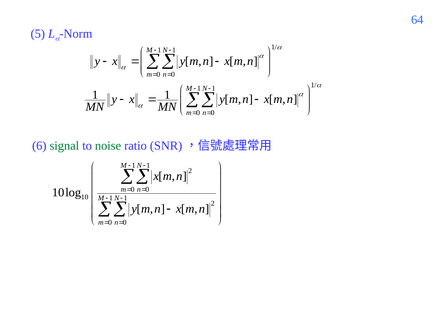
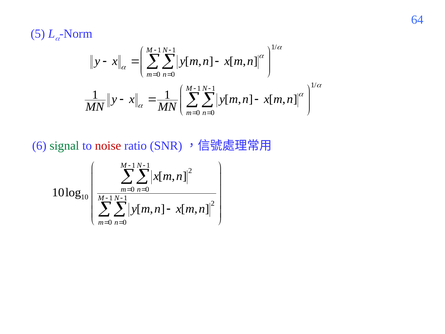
noise colour: green -> red (108, 146)
